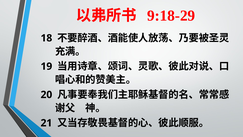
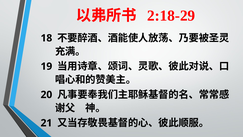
9:18-29: 9:18-29 -> 2:18-29 (171, 16)
